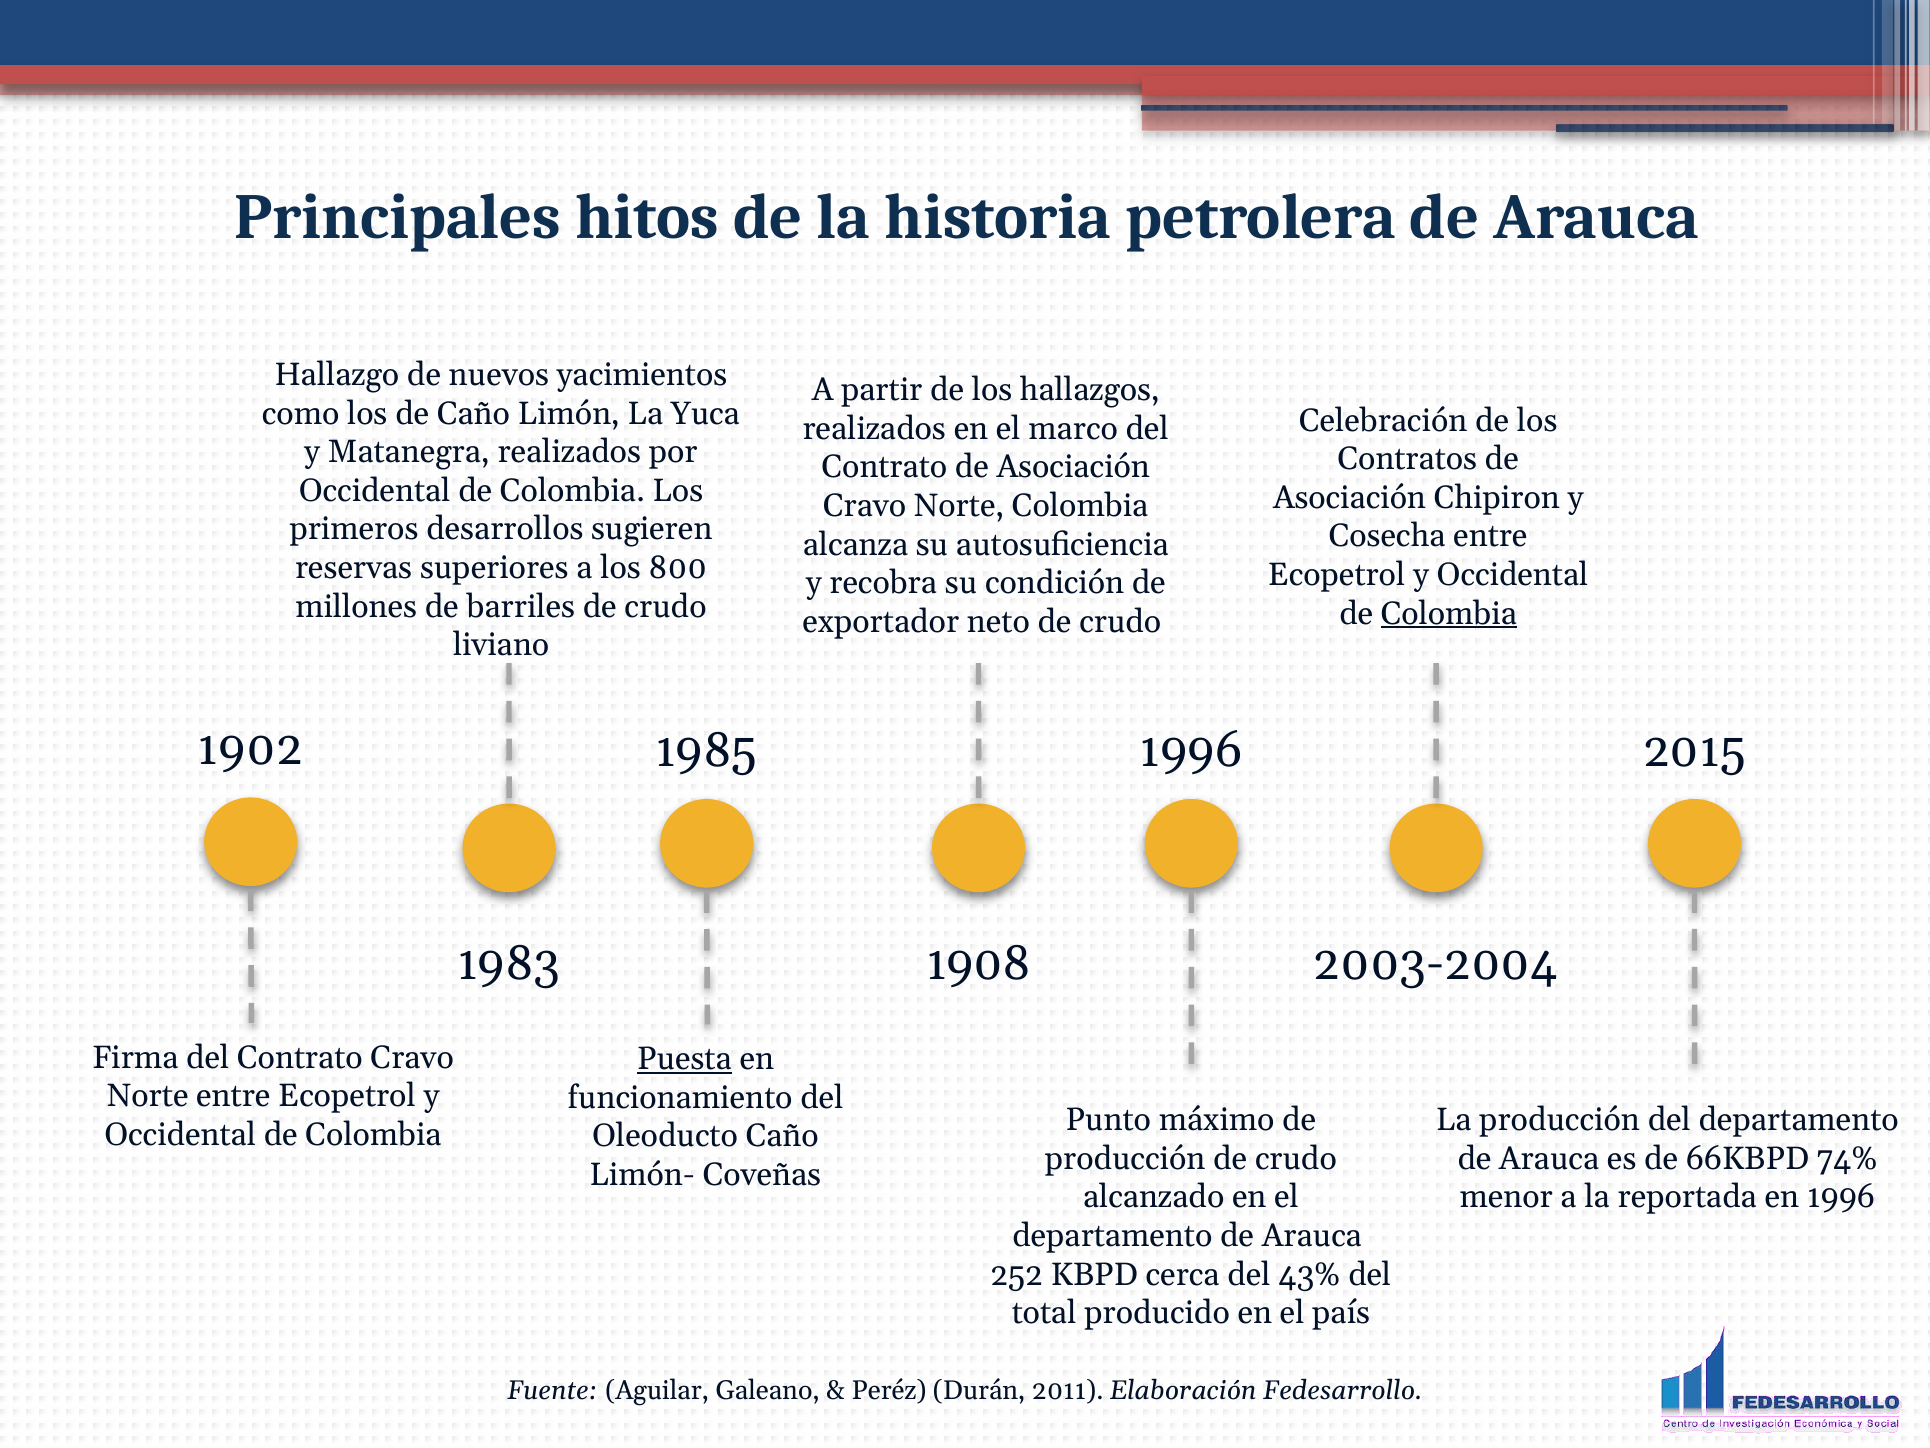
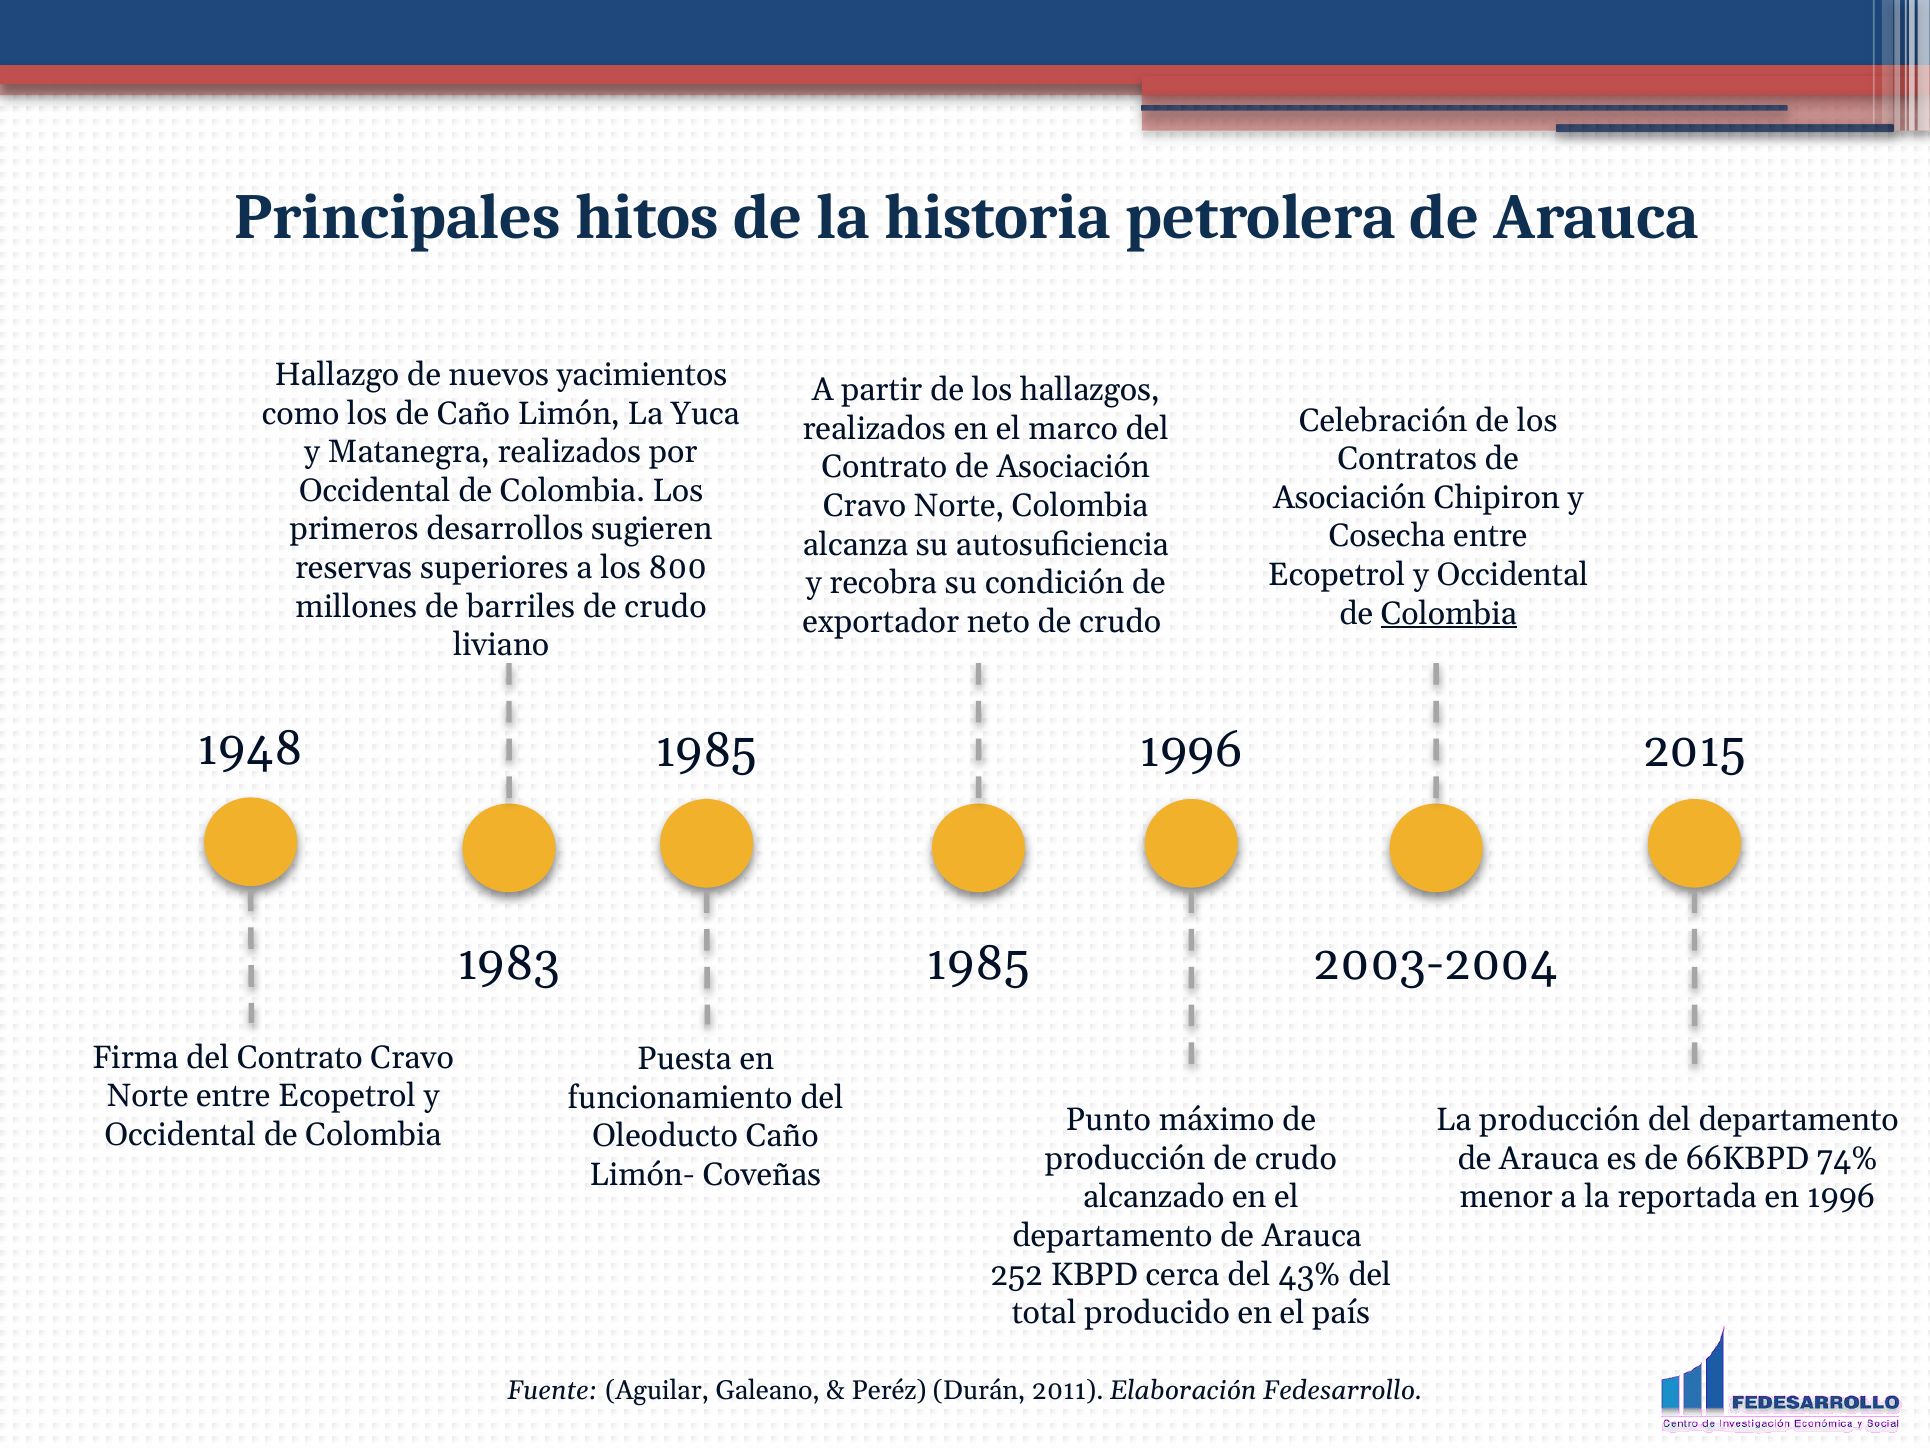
1902: 1902 -> 1948 (250, 749)
1908: 1908 -> 1985 (978, 963)
Puesta underline: present -> none (684, 1059)
